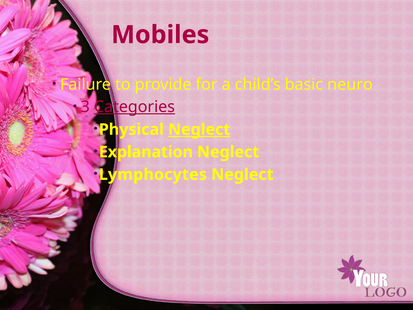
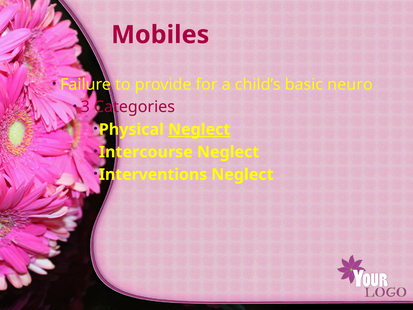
Categories underline: present -> none (134, 107)
Explanation: Explanation -> Intercourse (146, 152)
Lymphocytes: Lymphocytes -> Interventions (153, 174)
